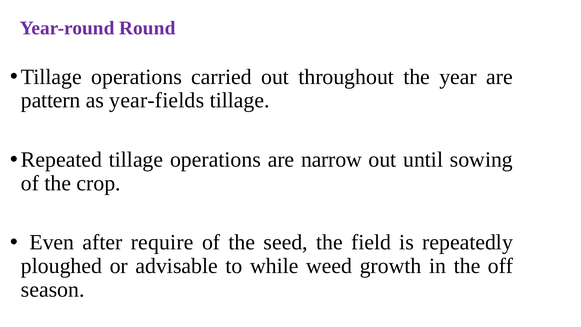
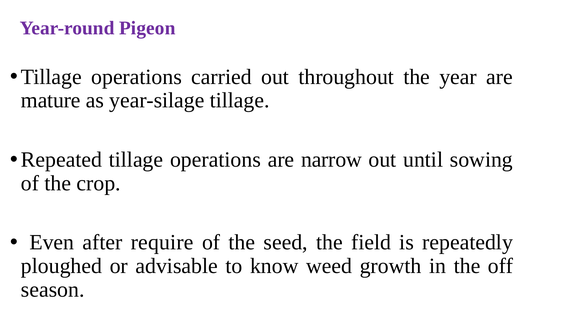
Round: Round -> Pigeon (147, 28)
pattern: pattern -> mature (51, 100)
year-fields: year-fields -> year-silage (157, 100)
while: while -> know (274, 266)
